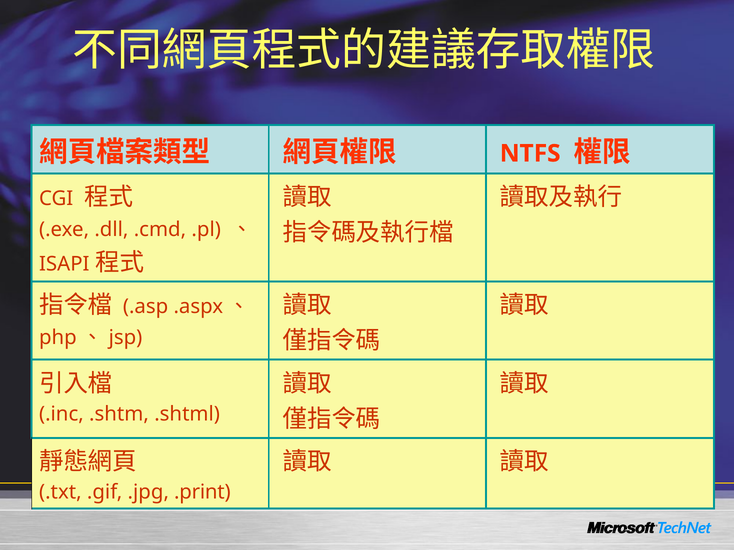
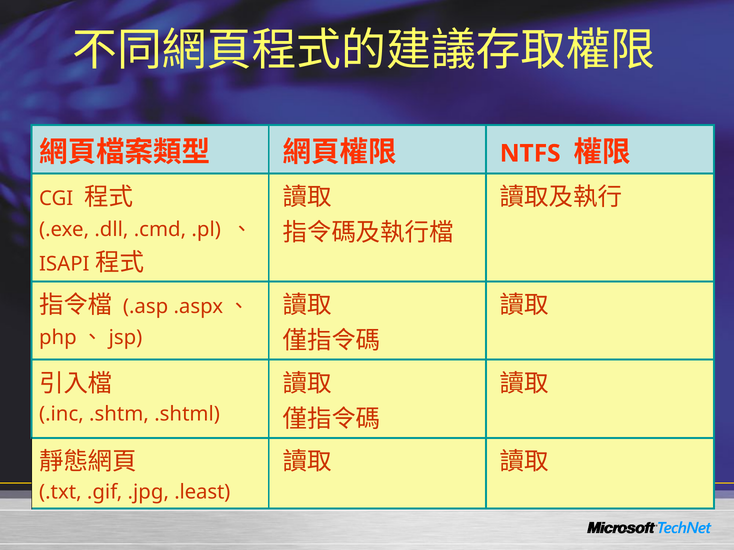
.print: .print -> .least (202, 493)
